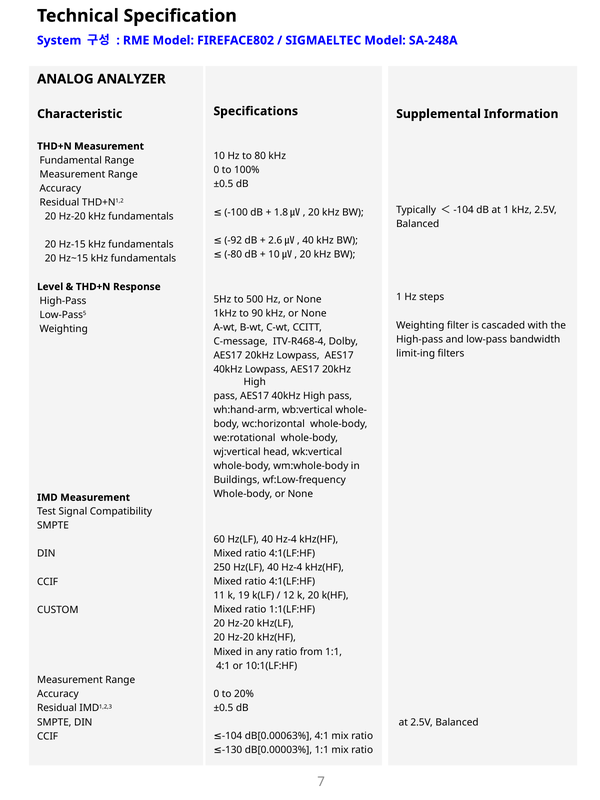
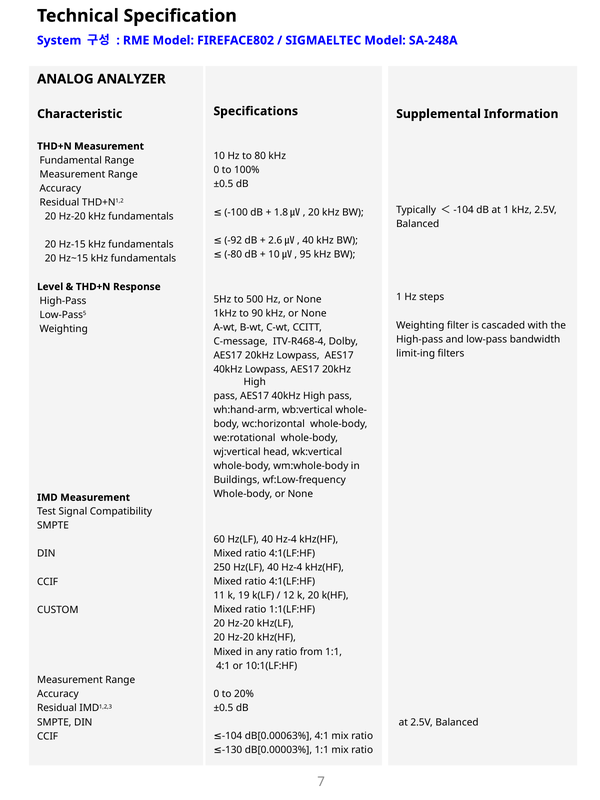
10㎶ 20: 20 -> 95 (305, 254)
